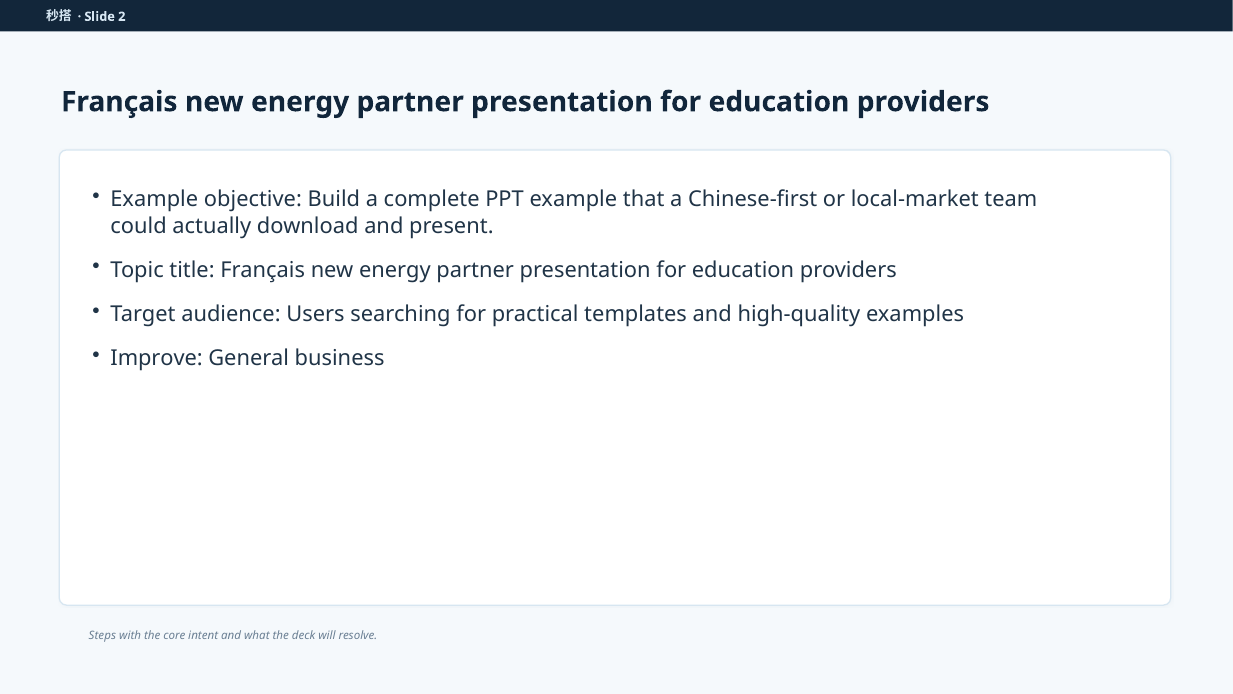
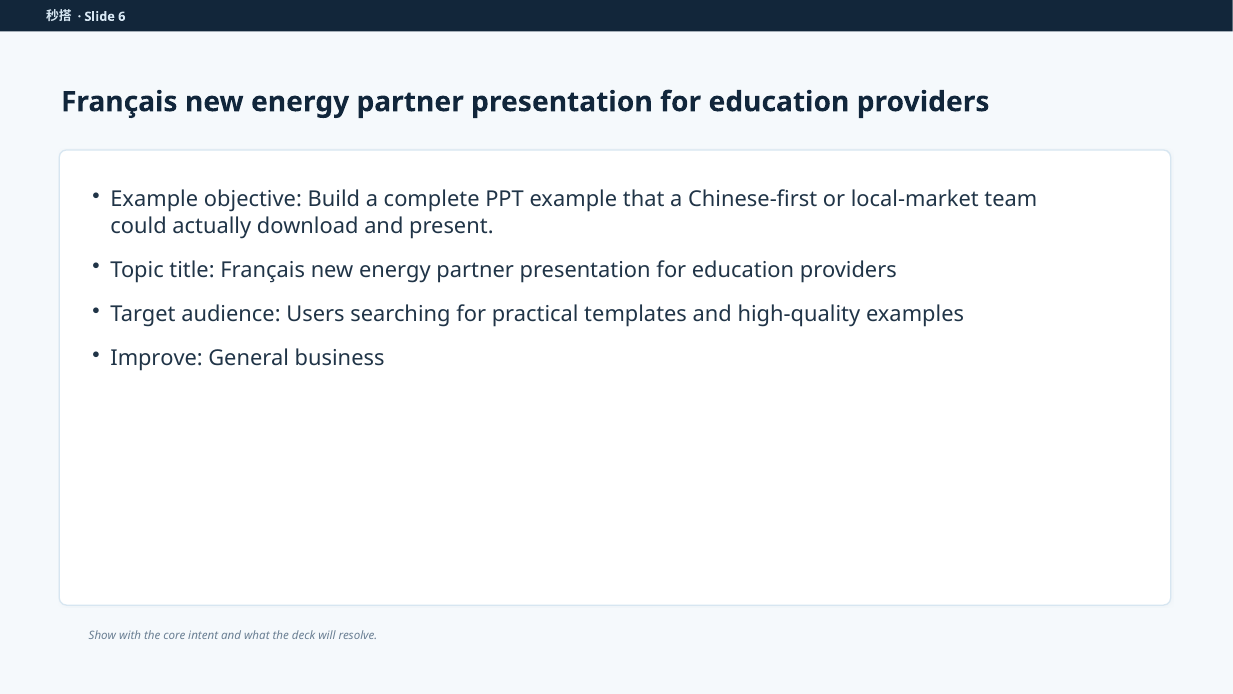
2: 2 -> 6 (122, 17)
Steps: Steps -> Show (102, 635)
